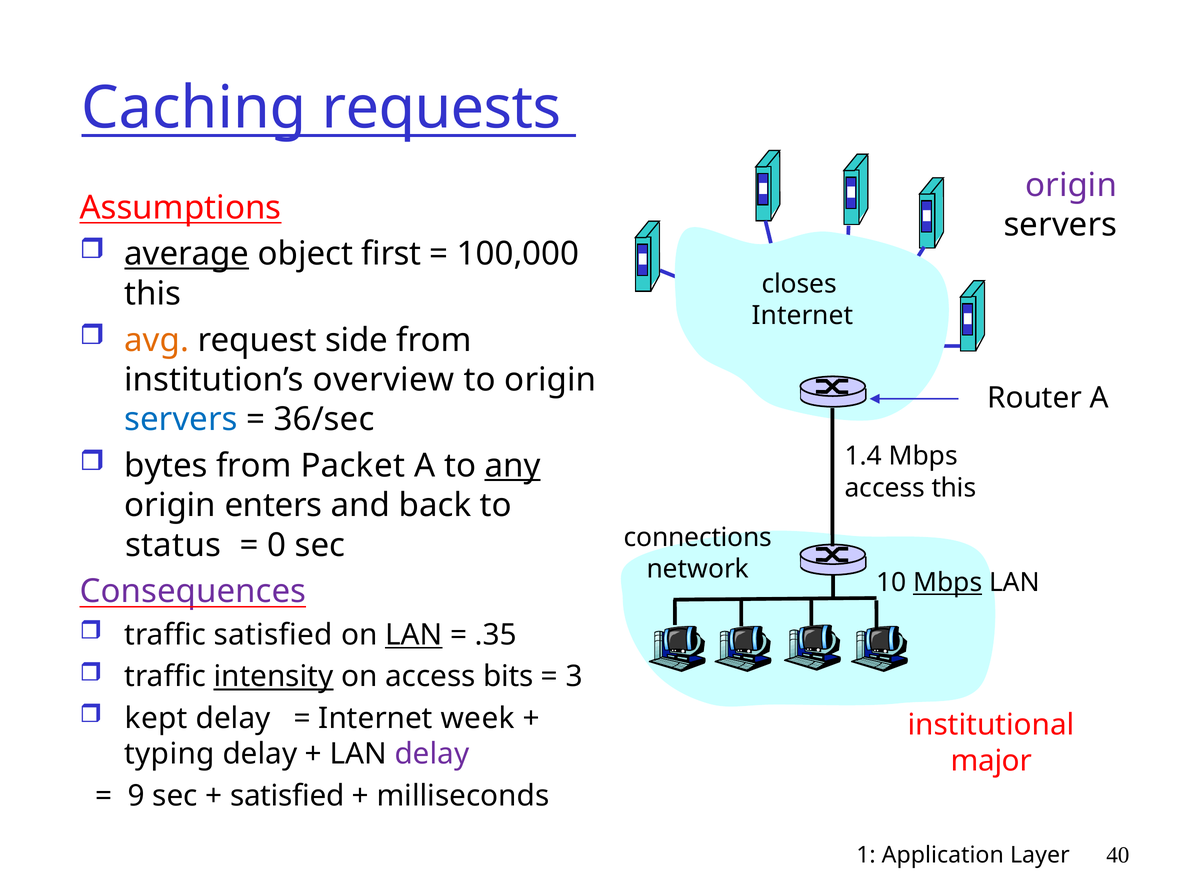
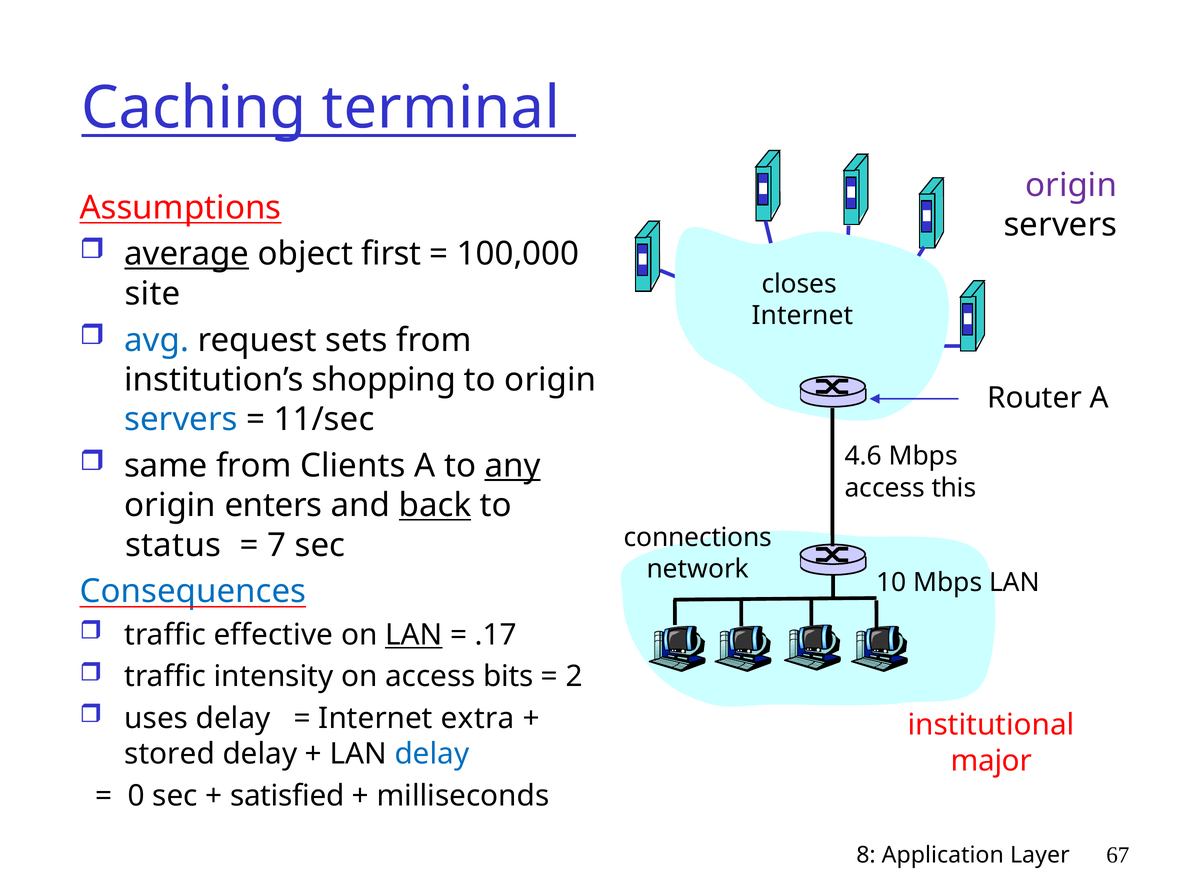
requests: requests -> terminal (441, 108)
this: this -> site (153, 294)
avg colour: orange -> blue (157, 340)
side: side -> sets (357, 340)
overview: overview -> shopping (384, 380)
36/sec: 36/sec -> 11/sec (324, 420)
1.4: 1.4 -> 4.6 (863, 456)
bytes: bytes -> same (166, 466)
Packet: Packet -> Clients (353, 466)
back underline: none -> present (435, 506)
0: 0 -> 7 (277, 545)
Mbps underline: present -> none (948, 583)
Consequences colour: purple -> blue (193, 592)
traffic satisfied: satisfied -> effective (273, 635)
.35: .35 -> .17 (496, 635)
intensity underline: present -> none (273, 677)
3: 3 -> 2 (574, 677)
kept: kept -> uses (156, 719)
week: week -> extra (478, 719)
typing: typing -> stored (170, 754)
delay colour: purple -> blue (432, 754)
9: 9 -> 0 (136, 796)
1: 1 -> 8 (866, 855)
40: 40 -> 67 (1118, 855)
